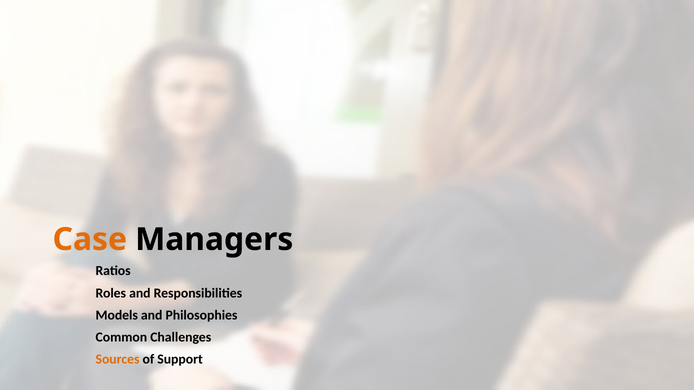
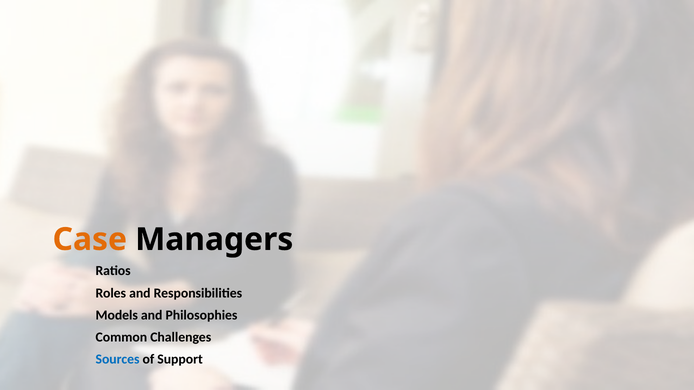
Sources colour: orange -> blue (118, 359)
